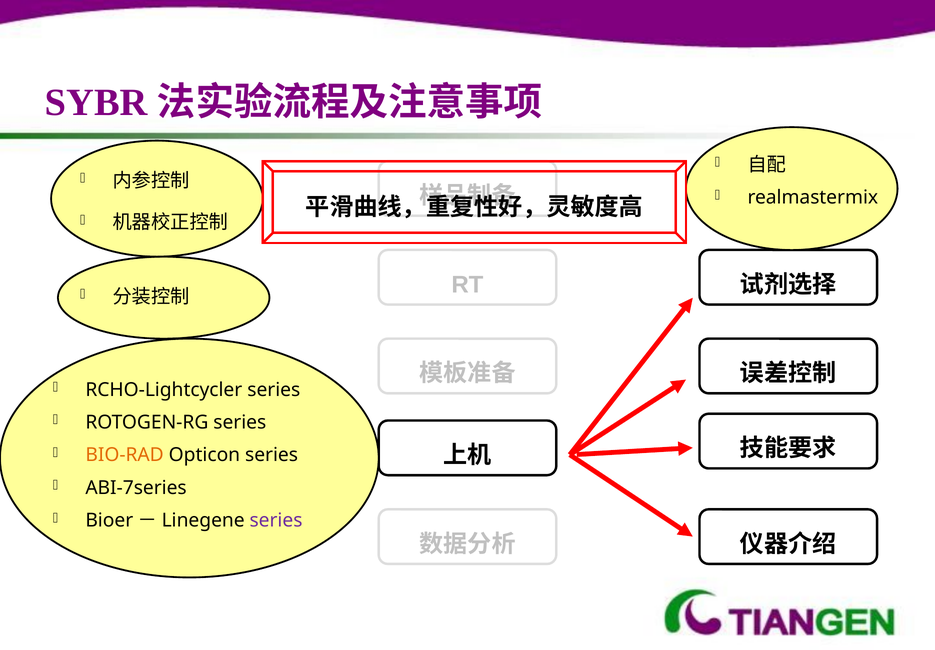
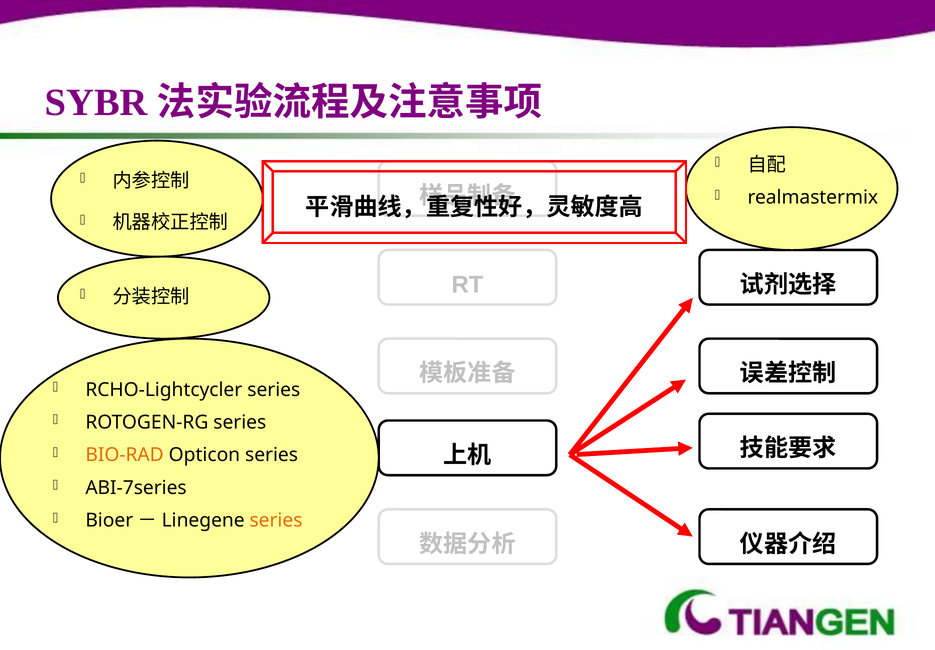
series colour: purple -> orange (276, 521)
